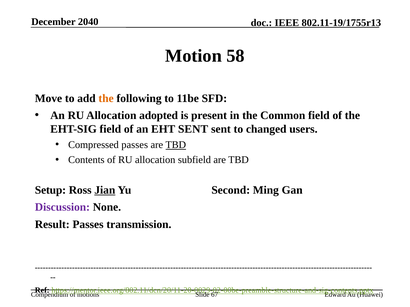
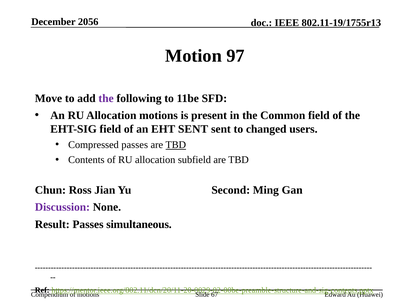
2040: 2040 -> 2056 (88, 22)
58: 58 -> 97 (236, 56)
the colour: orange -> purple (106, 99)
Allocation adopted: adopted -> motions (159, 116)
Setup: Setup -> Chun (50, 190)
Jian underline: present -> none (105, 190)
transmission: transmission -> simultaneous (139, 225)
